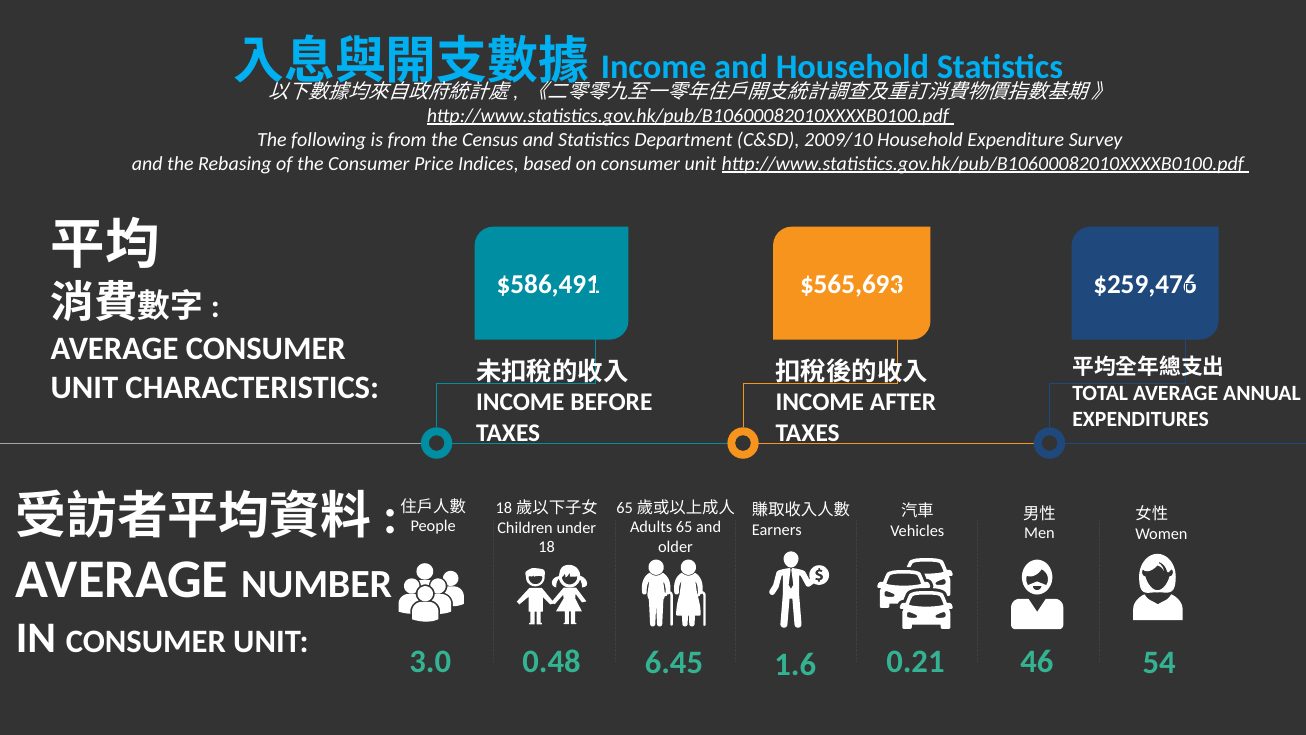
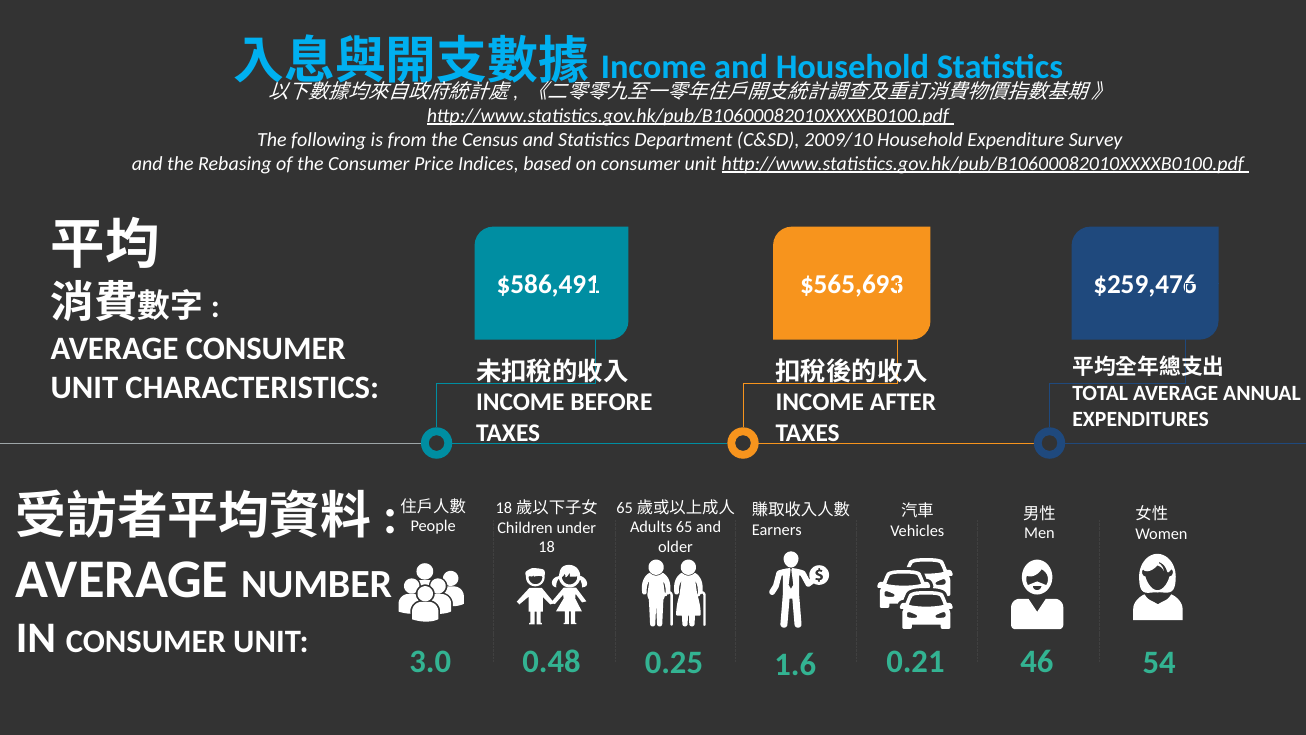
6.45: 6.45 -> 0.25 (674, 663)
